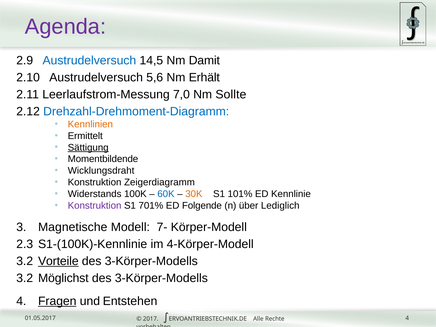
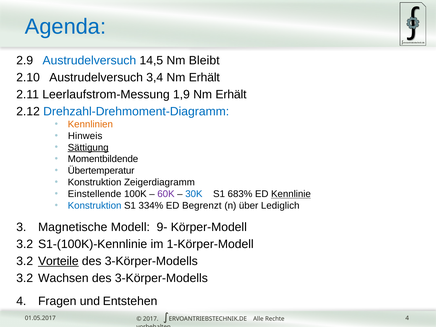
Agenda colour: purple -> blue (66, 27)
Damit: Damit -> Bleibt (204, 60)
5,6: 5,6 -> 3,4 (155, 77)
7,0: 7,0 -> 1,9 (181, 94)
Sollte: Sollte -> Erhält (231, 94)
Ermittelt: Ermittelt -> Hinweis (85, 136)
Wicklungsdraht: Wicklungsdraht -> Übertemperatur (101, 171)
Widerstands: Widerstands -> Einstellende (95, 194)
60K colour: blue -> purple (166, 194)
30K colour: orange -> blue (194, 194)
101%: 101% -> 683% (240, 194)
Kennlinie underline: none -> present (291, 194)
Konstruktion colour: purple -> blue (95, 206)
701%: 701% -> 334% (151, 206)
Folgende: Folgende -> Begrenzt (202, 206)
7-: 7- -> 9- (162, 227)
2.3: 2.3 -> 3.2 (25, 244)
4-Körper-Modell: 4-Körper-Modell -> 1-Körper-Modell (210, 244)
Möglichst: Möglichst -> Wachsen (63, 278)
Fragen underline: present -> none (57, 301)
